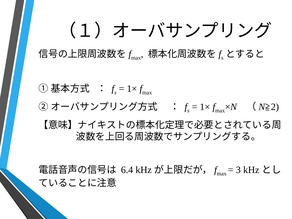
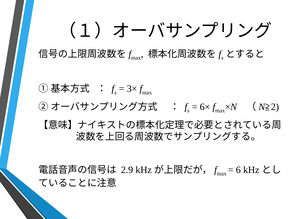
1×: 1× -> 3× (132, 89)
1×: 1× -> 6× (205, 107)
6.4: 6.4 -> 2.9 (127, 170)
3: 3 -> 6 (238, 170)
